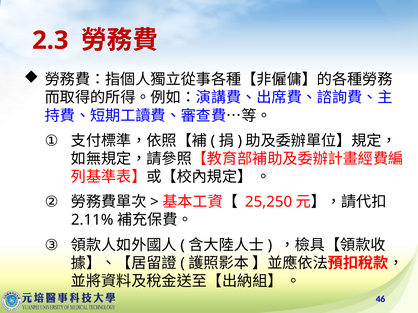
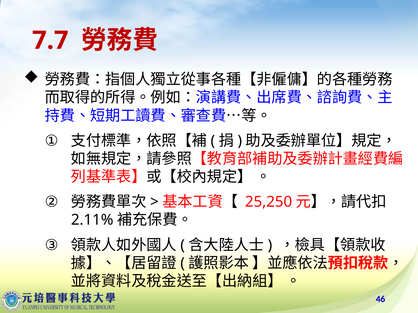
2.3: 2.3 -> 7.7 (50, 40)
